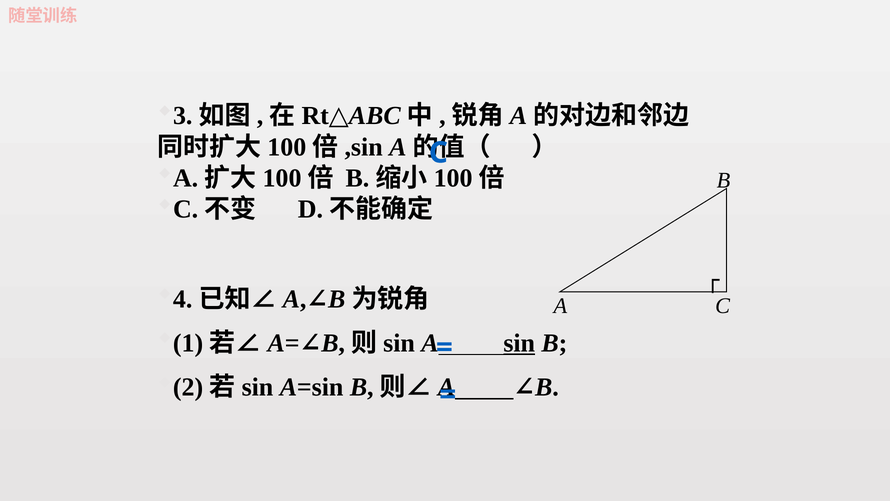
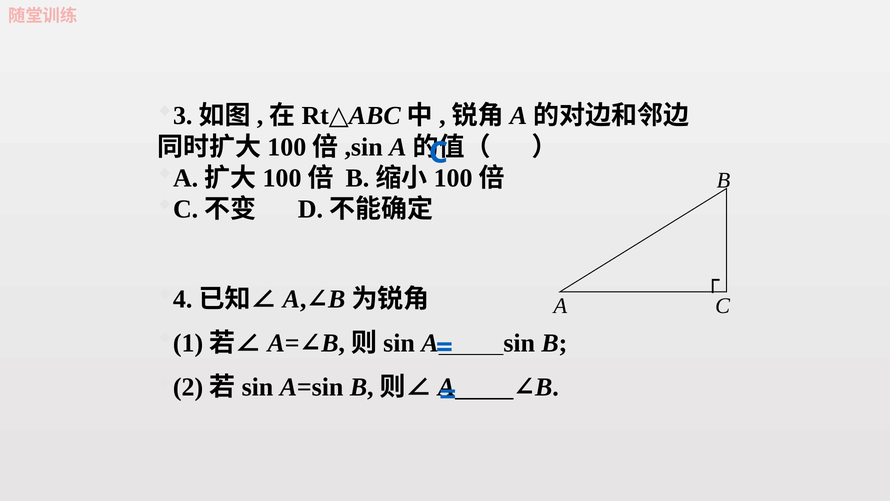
sin underline: present -> none (519, 343)
